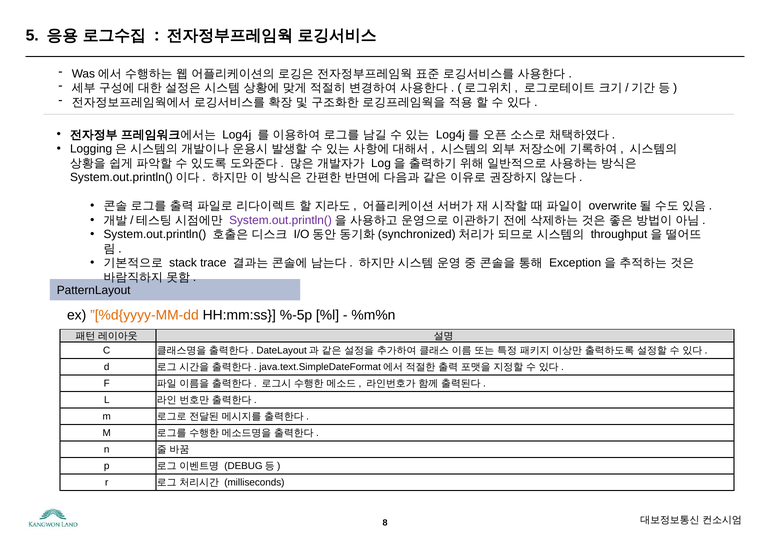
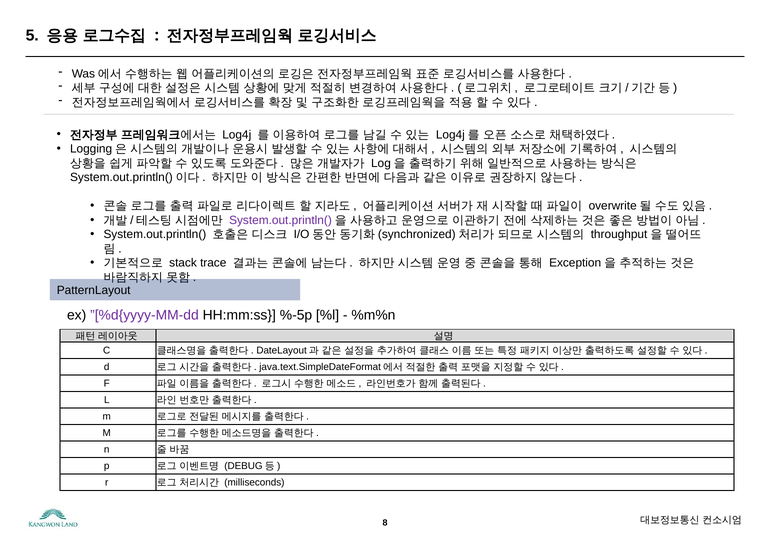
”[%d{yyyy-MM-dd colour: orange -> purple (144, 315)
